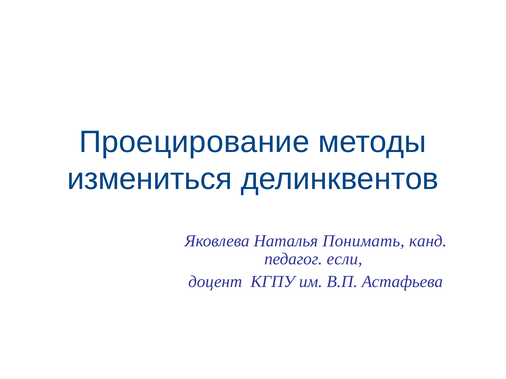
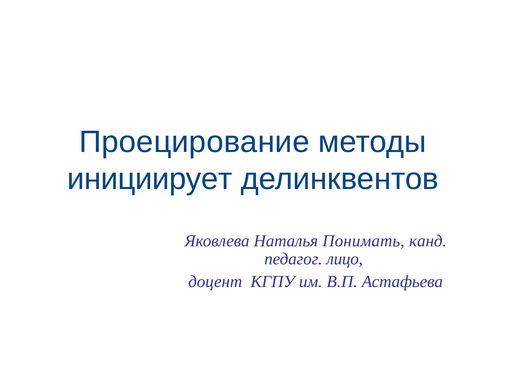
измениться: измениться -> инициирует (150, 179)
если: если -> лицо (345, 259)
